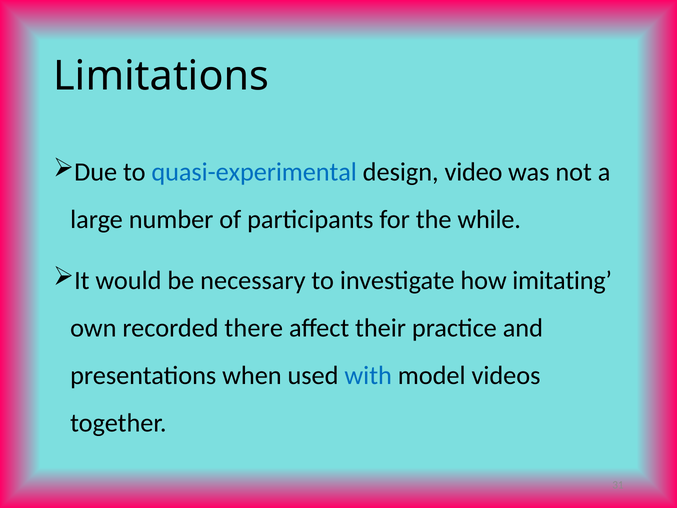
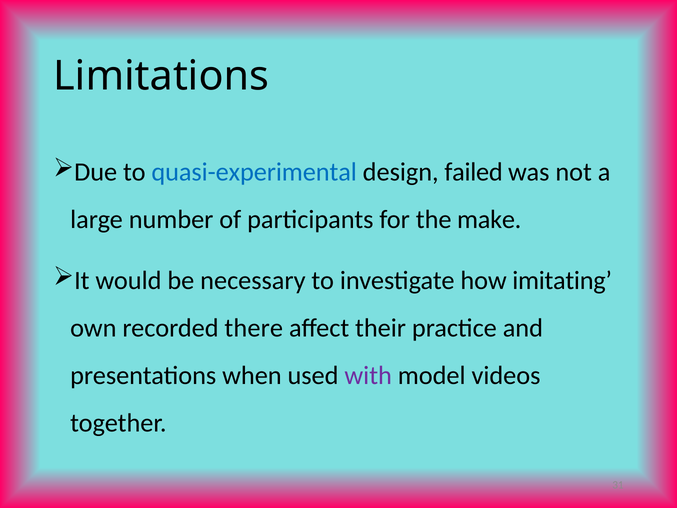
video: video -> failed (474, 172)
while: while -> make (489, 219)
with colour: blue -> purple (368, 375)
